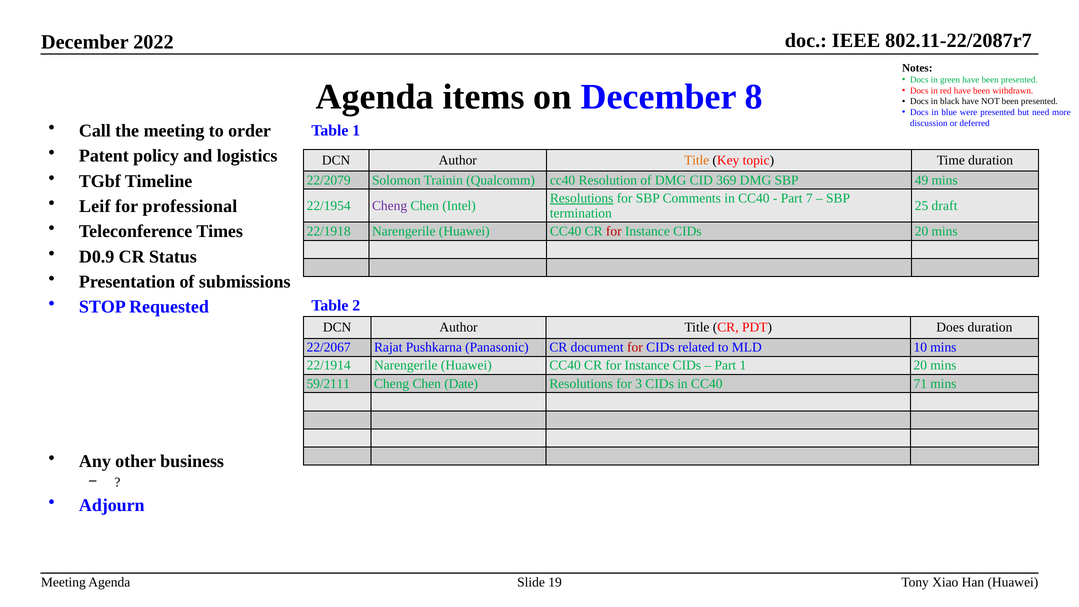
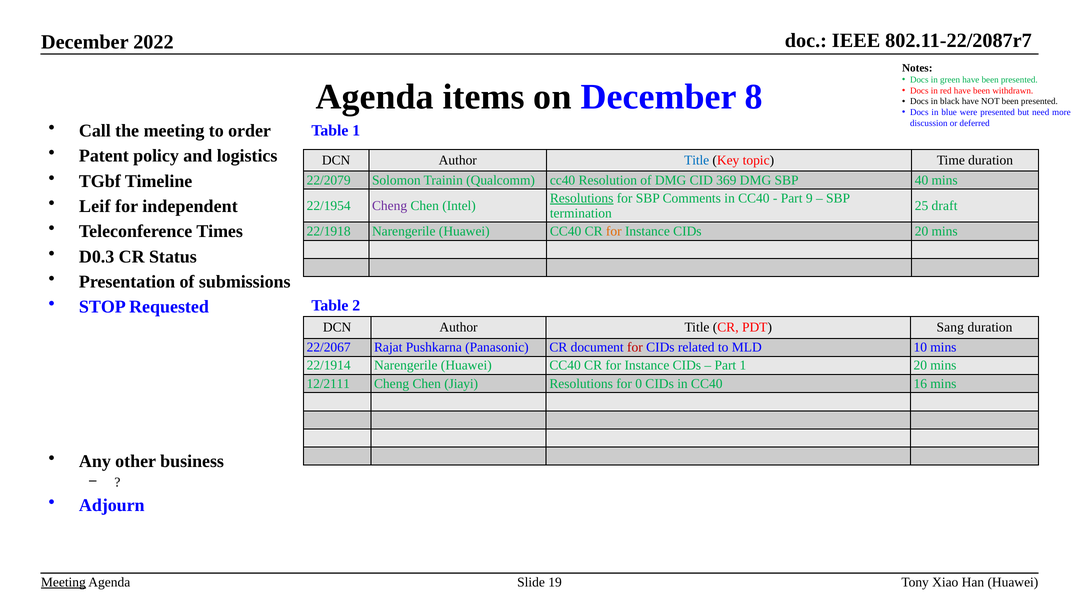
Title colour: orange -> blue (697, 160)
49: 49 -> 40 (922, 180)
7: 7 -> 9 (809, 198)
professional: professional -> independent (190, 206)
for colour: red -> orange (614, 231)
D0.9: D0.9 -> D0.3 (97, 257)
Does: Does -> Sang (950, 327)
59/2111: 59/2111 -> 12/2111 (328, 384)
Date: Date -> Jiayi (461, 384)
3: 3 -> 0 (639, 384)
71: 71 -> 16 (920, 384)
Meeting underline: none -> present (63, 582)
